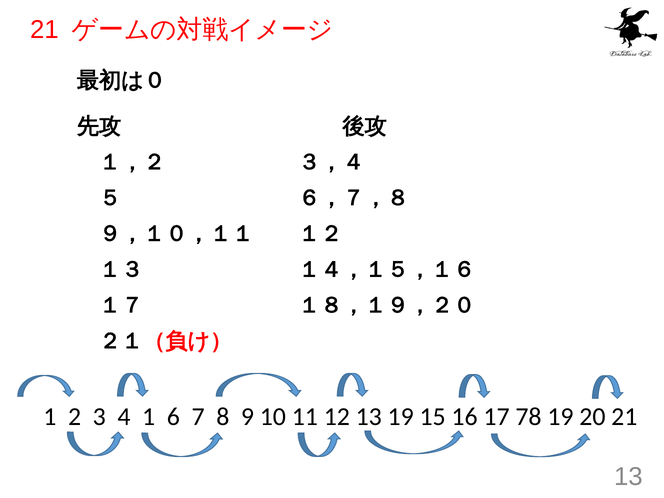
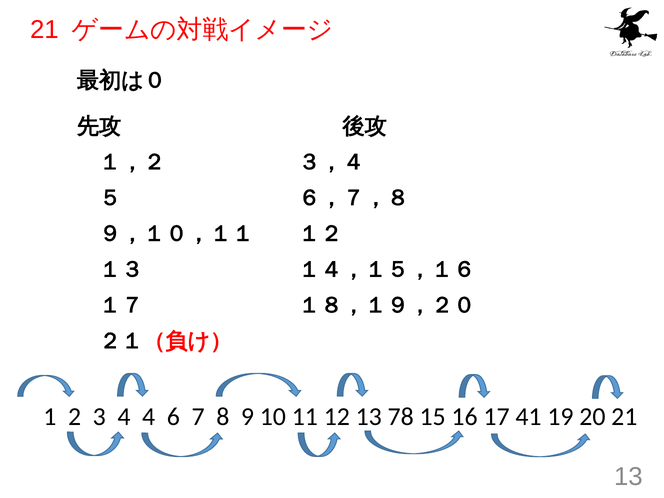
4 1: 1 -> 4 (149, 417)
13 19: 19 -> 78 (401, 417)
78: 78 -> 41 (528, 417)
